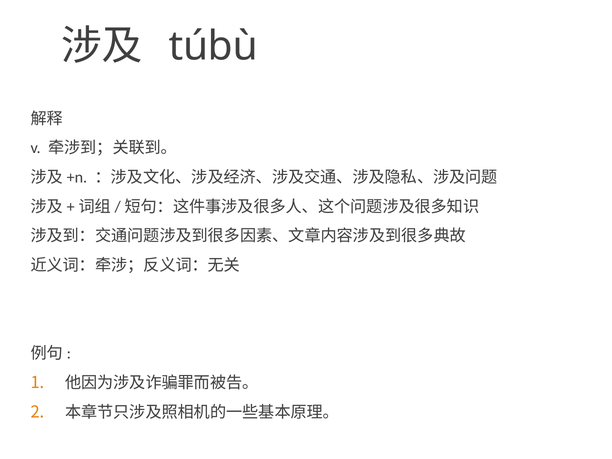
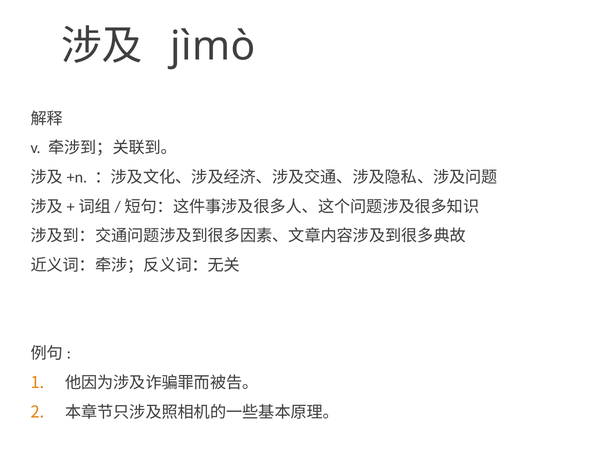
túbù: túbù -> jìmò (213, 46)
